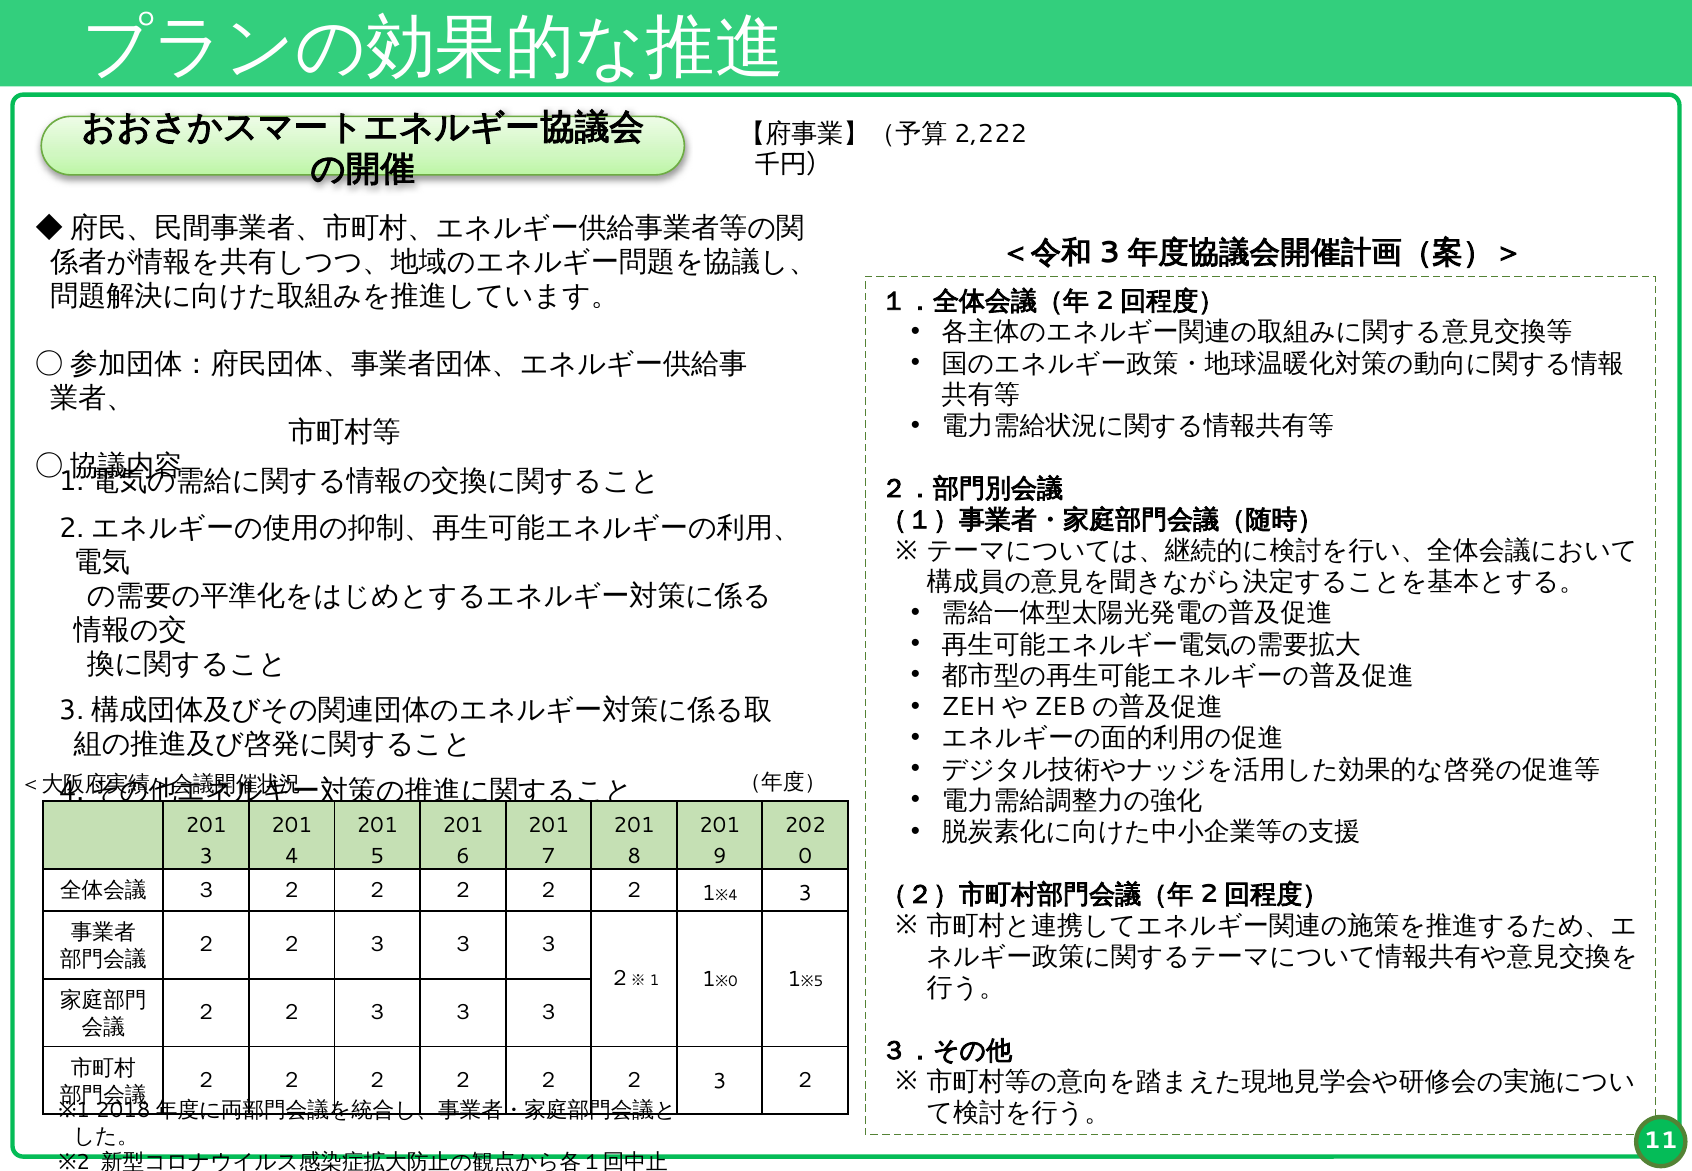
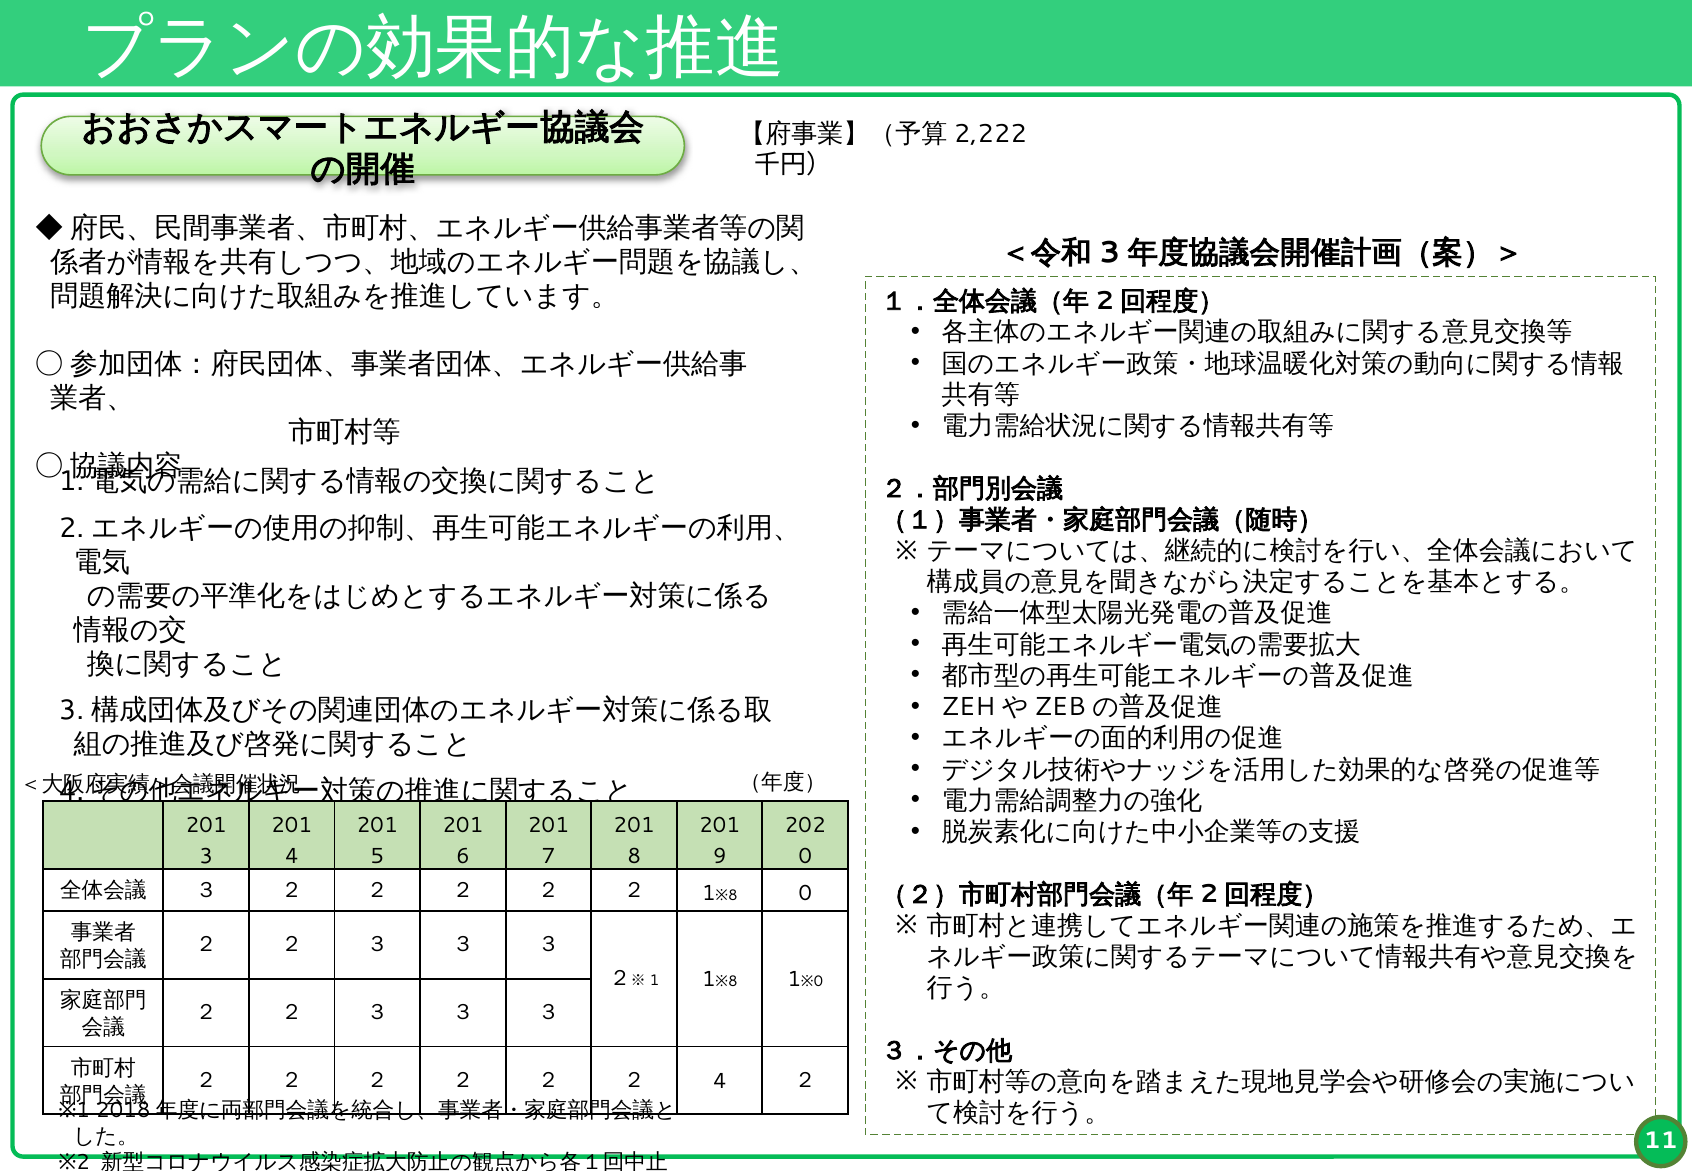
4: 4 -> 8 (733, 896)
3: 3 -> 0 (805, 894)
0: 0 -> 8 (733, 982)
5: 5 -> 0 (818, 982)
２ 3: 3 -> 4 (720, 1082)
